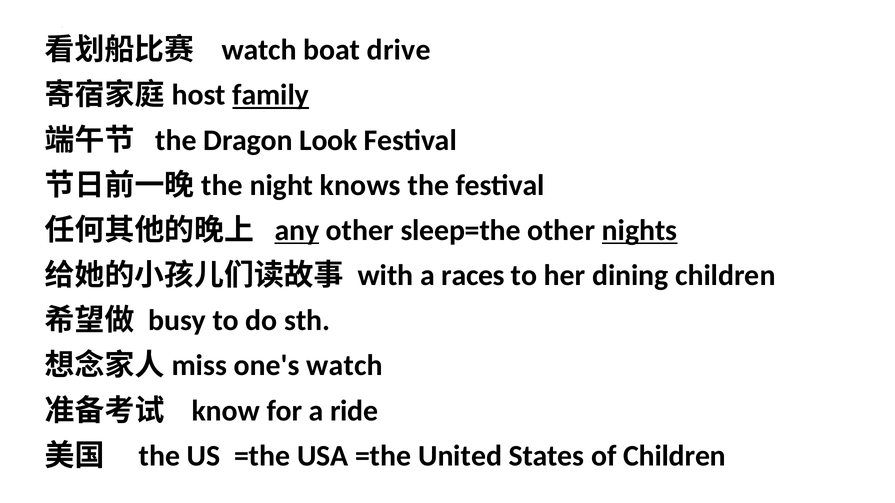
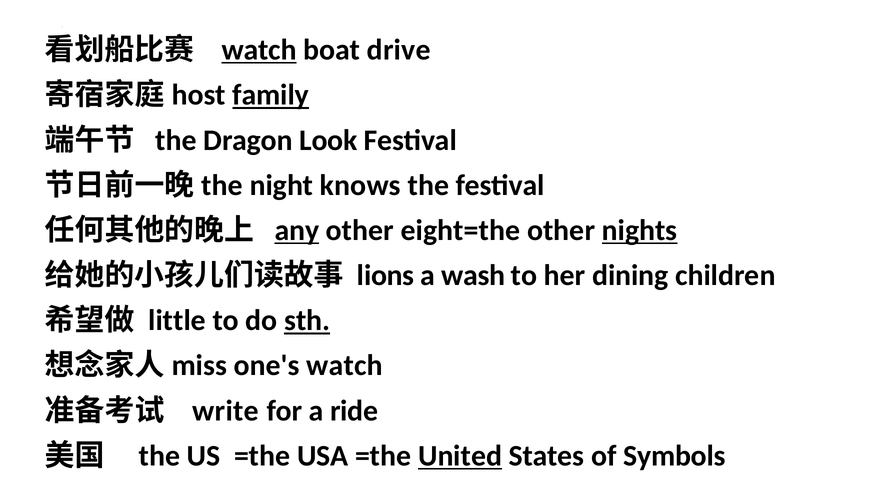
watch underline: none -> present (259, 50)
sleep=the: sleep=the -> eight=the (460, 231)
with: with -> lions (386, 276)
races: races -> wash (473, 276)
busy: busy -> little (177, 321)
sth underline: none -> present (307, 321)
know: know -> write (226, 411)
United underline: none -> present (460, 456)
of Children: Children -> Symbols (675, 456)
